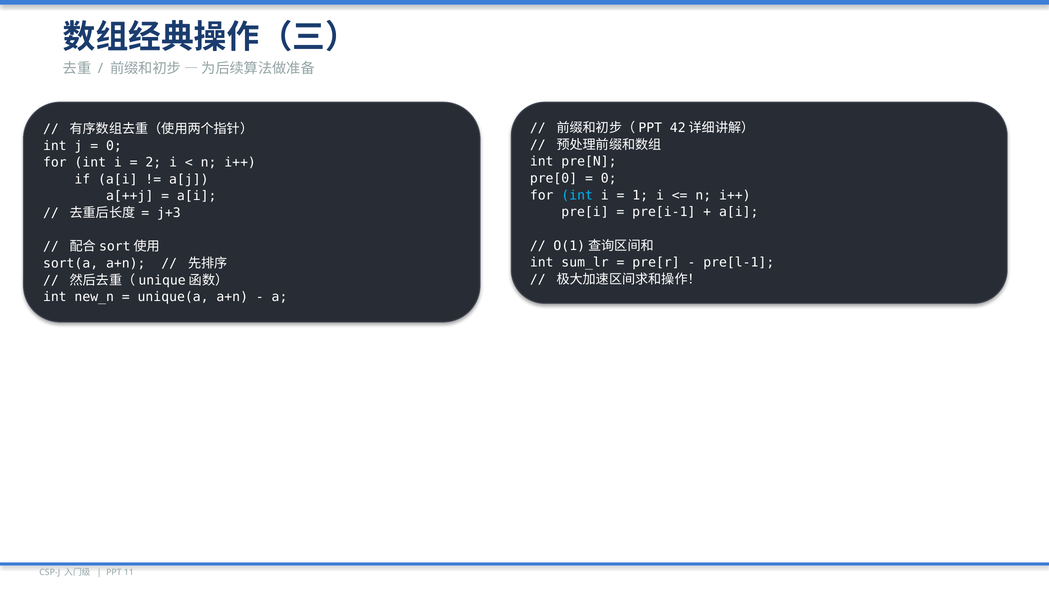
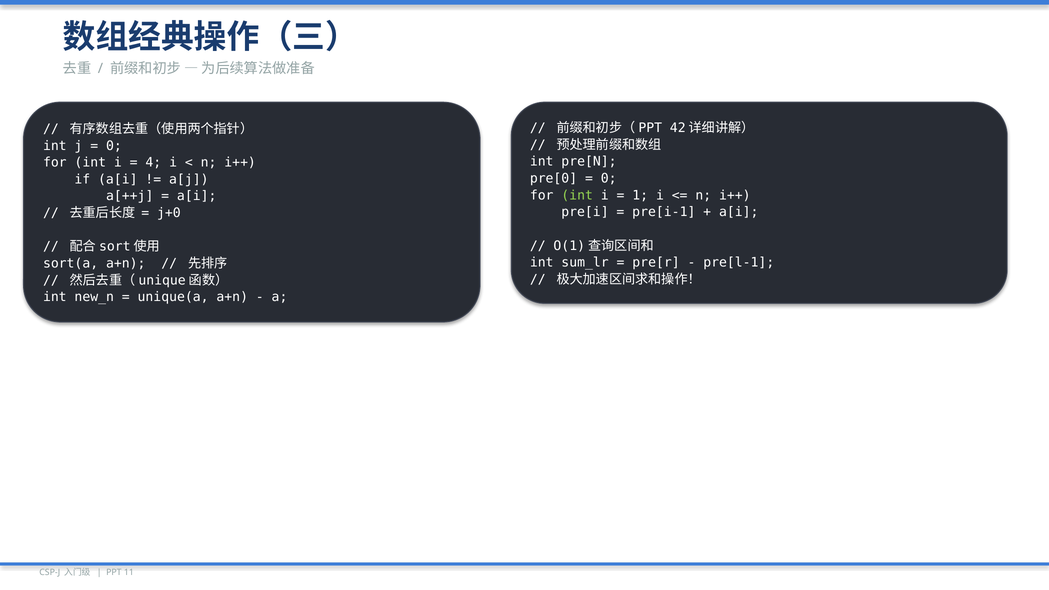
2: 2 -> 4 (153, 163)
int colour: light blue -> light green (577, 195)
j+3: j+3 -> j+0 (169, 213)
